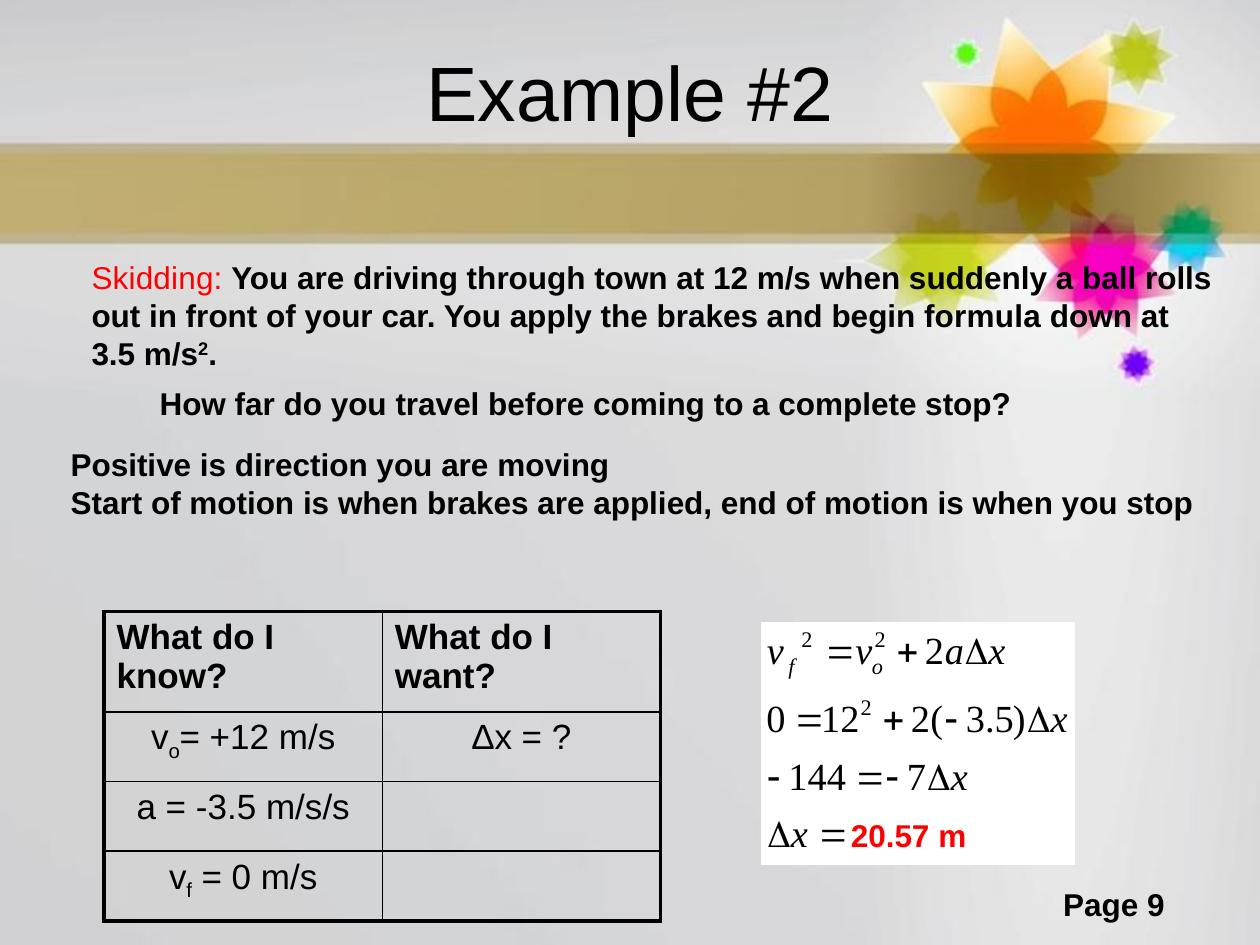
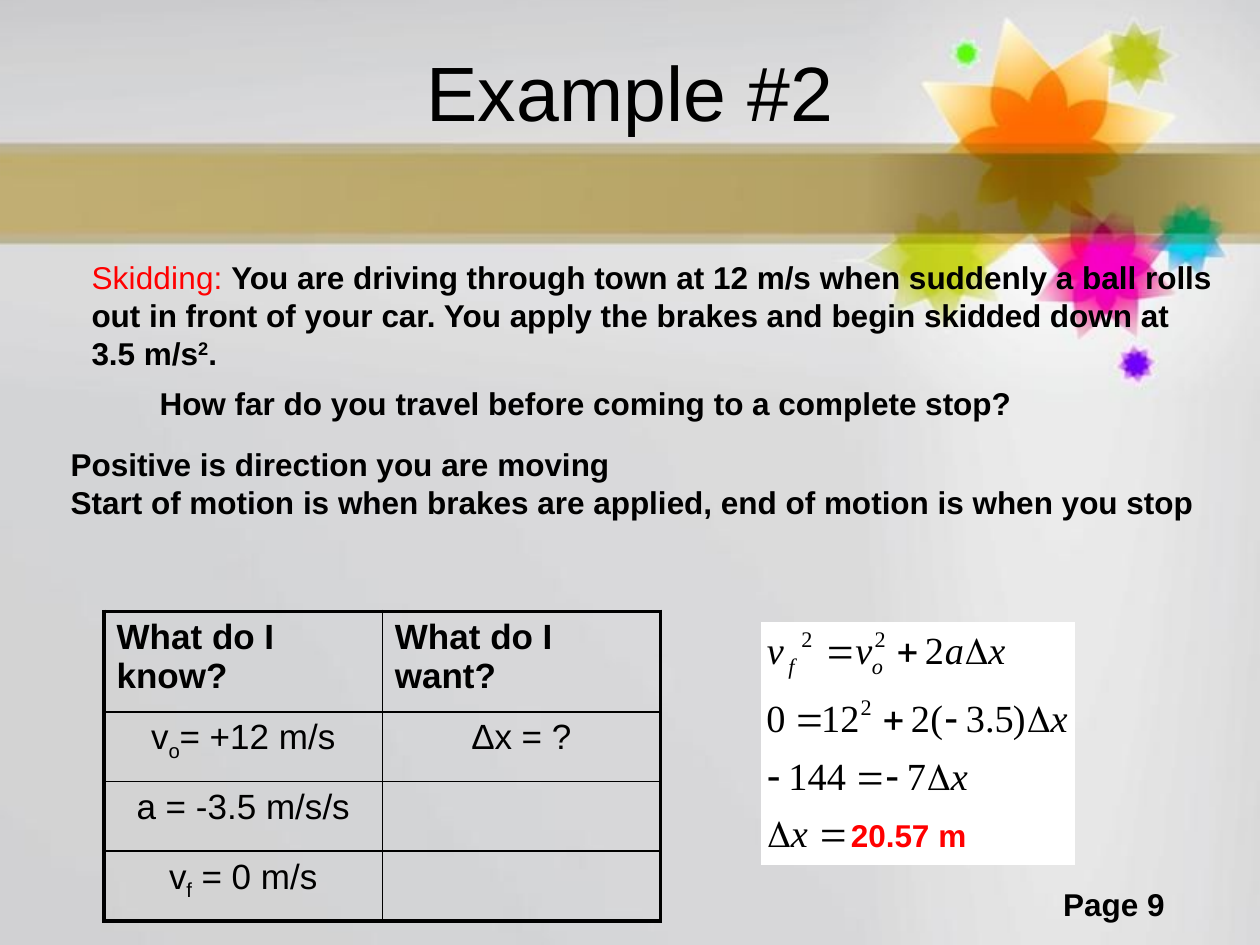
formula: formula -> skidded (983, 317)
